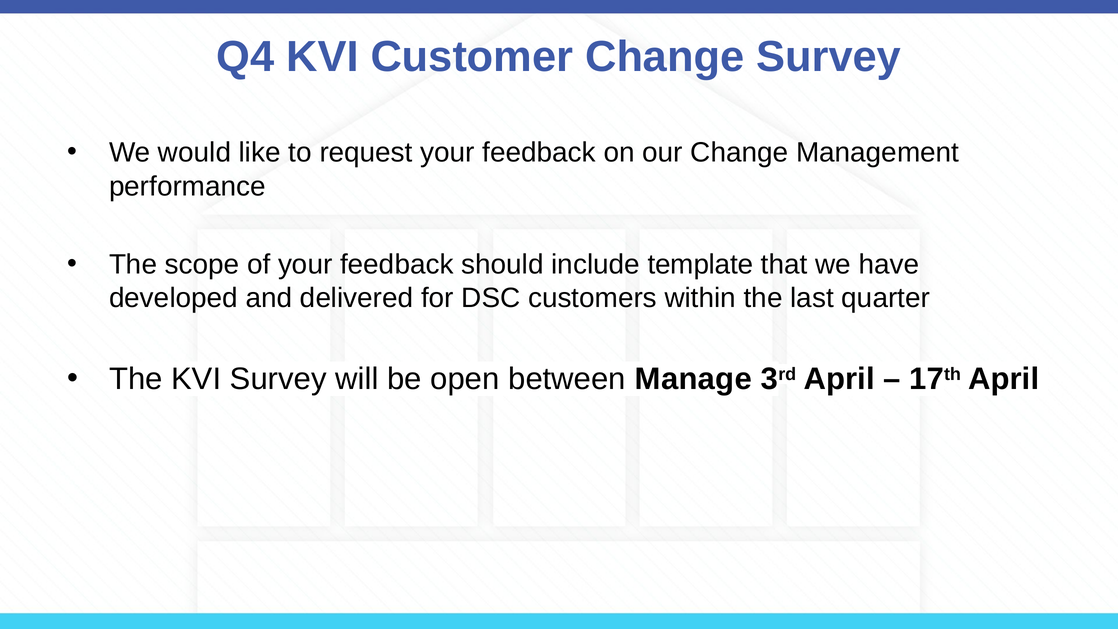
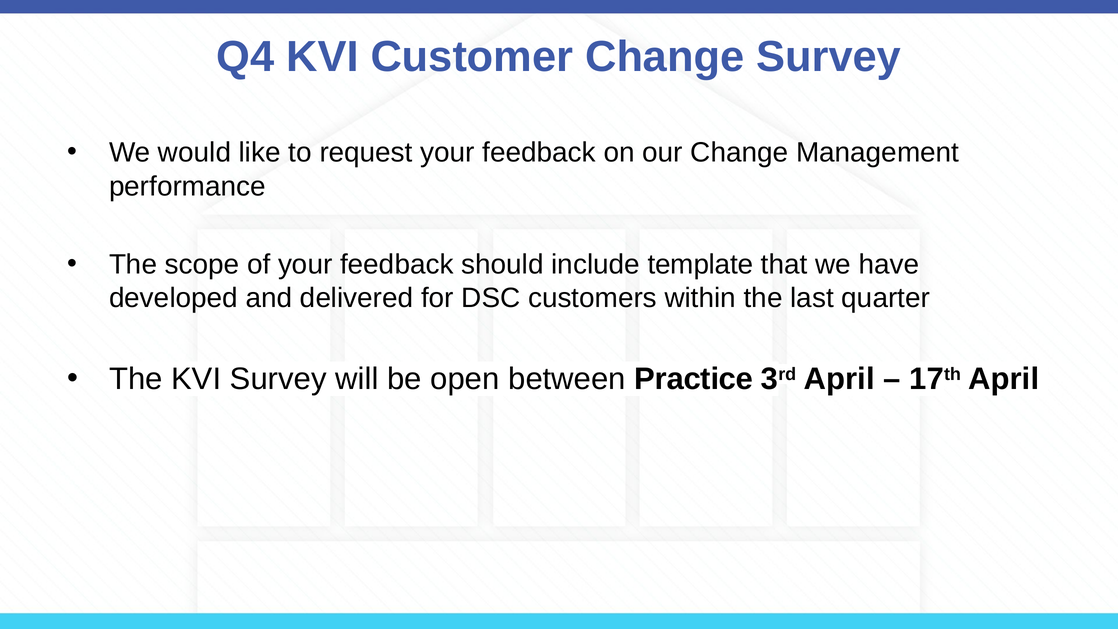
Manage: Manage -> Practice (694, 379)
